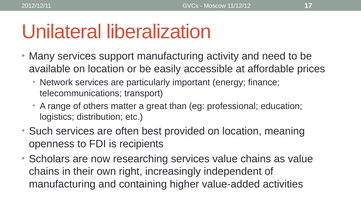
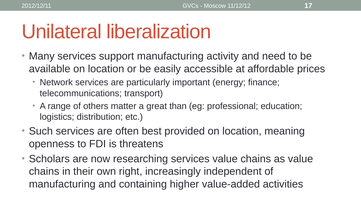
recipients: recipients -> threatens (141, 144)
